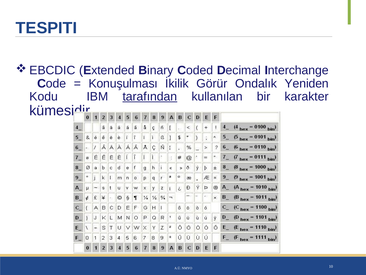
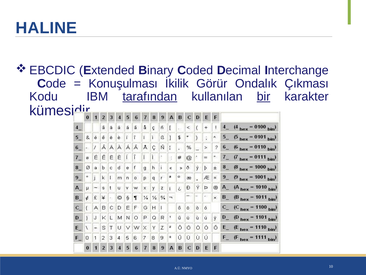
TESPITI: TESPITI -> HALINE (46, 28)
Yeniden: Yeniden -> Çıkması (307, 83)
bir underline: none -> present (264, 96)
